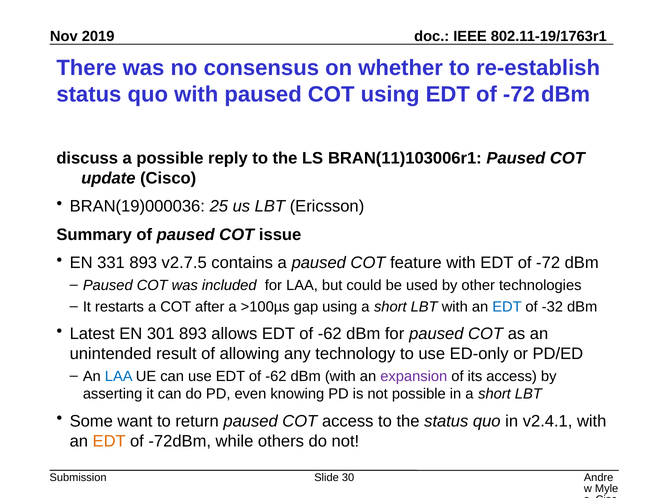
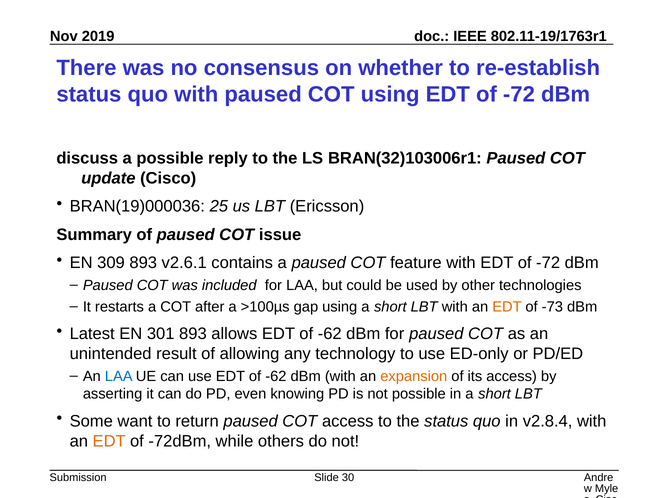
BRAN(11)103006r1: BRAN(11)103006r1 -> BRAN(32)103006r1 (405, 158)
331: 331 -> 309 (111, 263)
v2.7.5: v2.7.5 -> v2.6.1 (184, 263)
EDT colour: blue -> orange (507, 306)
-32: -32 -> -73 (552, 306)
expansion colour: purple -> orange (414, 376)
v2.4.1: v2.4.1 -> v2.8.4 (548, 421)
